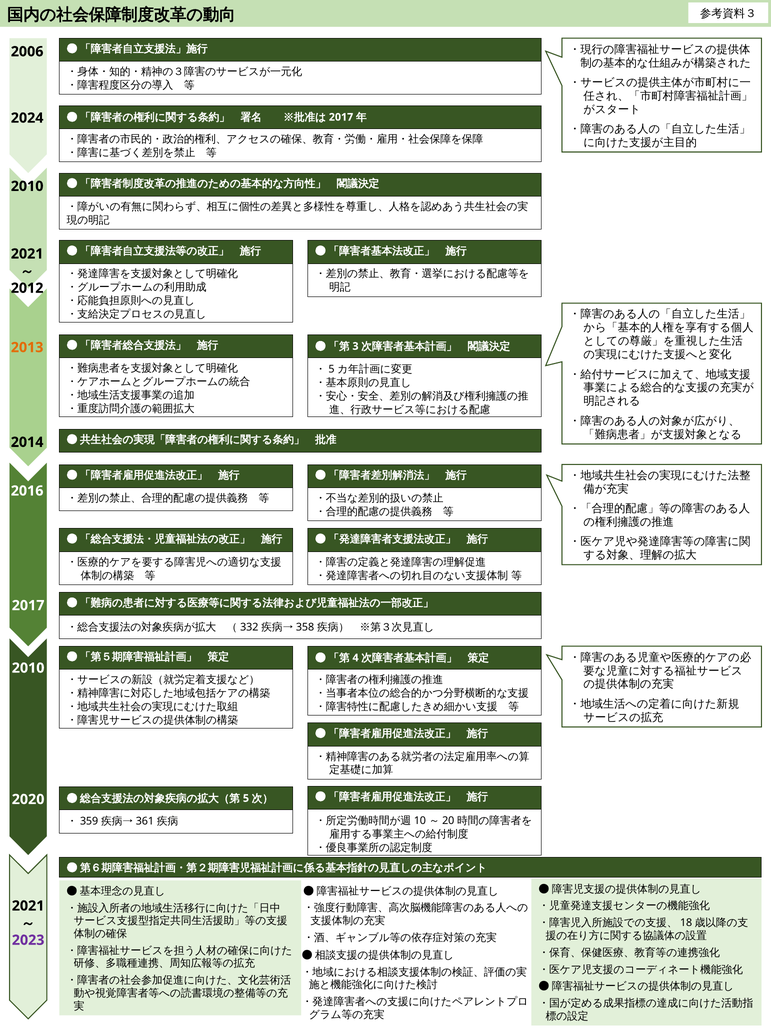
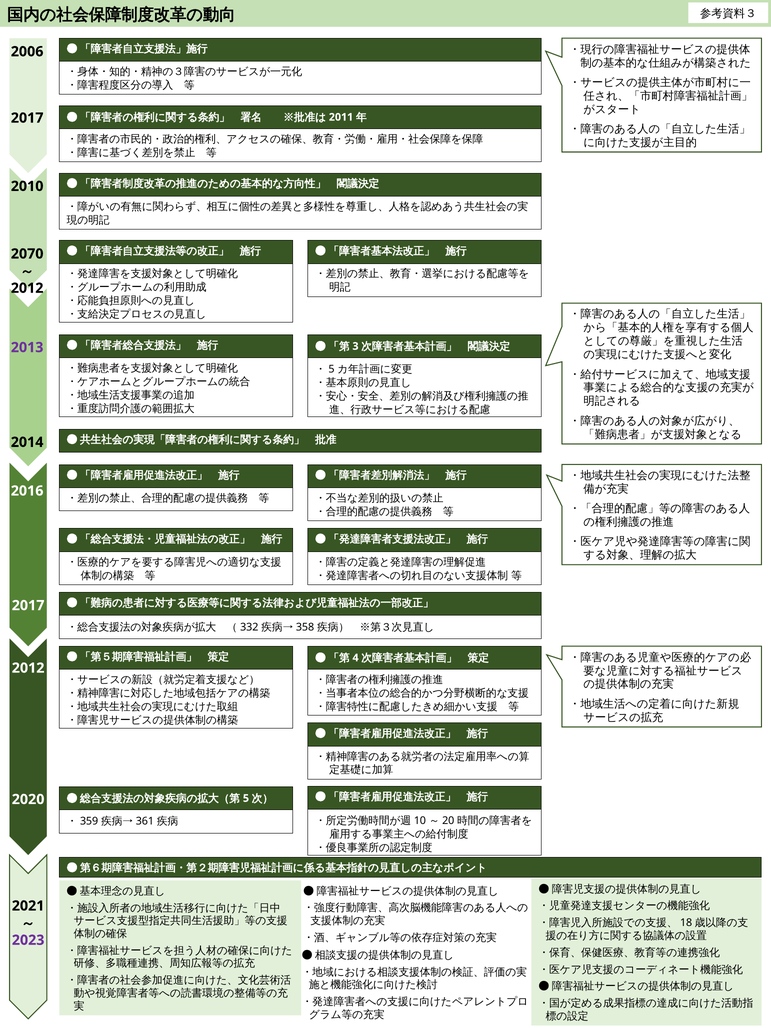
2017: 2017 -> 2011 (341, 117)
2024: 2024 -> 2017 (27, 118)
2021: 2021 -> 2070 (27, 254)
2013 colour: orange -> purple (27, 347)
2010: 2010 -> 2012 (28, 668)
